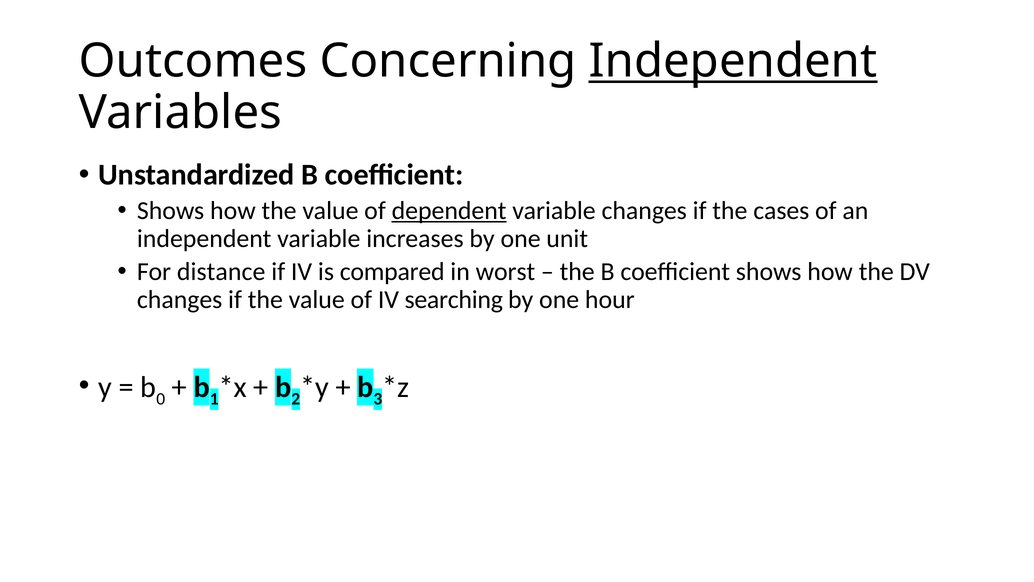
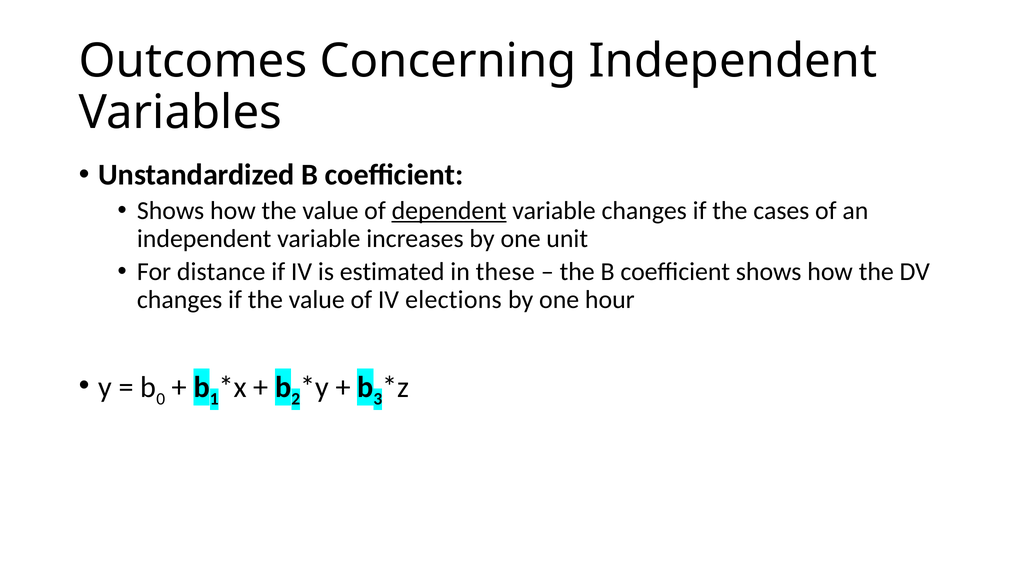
Independent underline: present -> none (733, 61)
compared: compared -> estimated (392, 272)
worst: worst -> these (505, 272)
searching: searching -> elections (453, 299)
